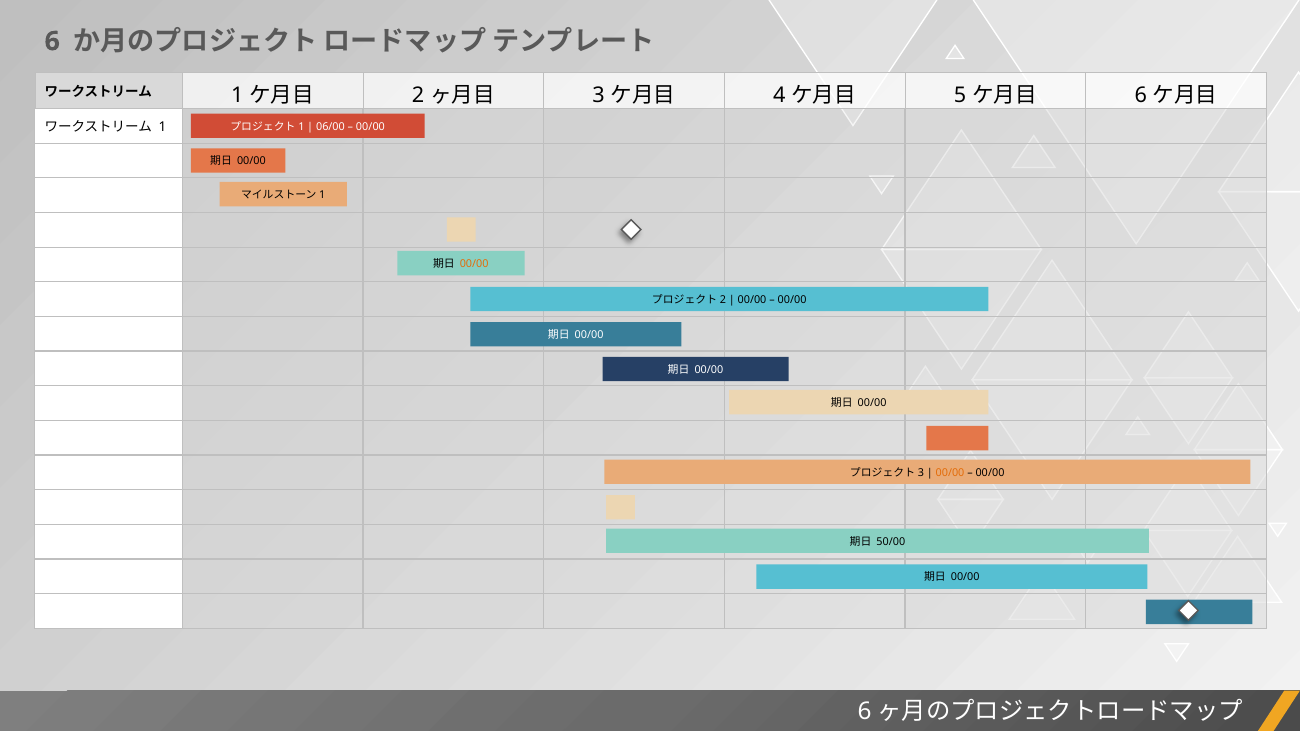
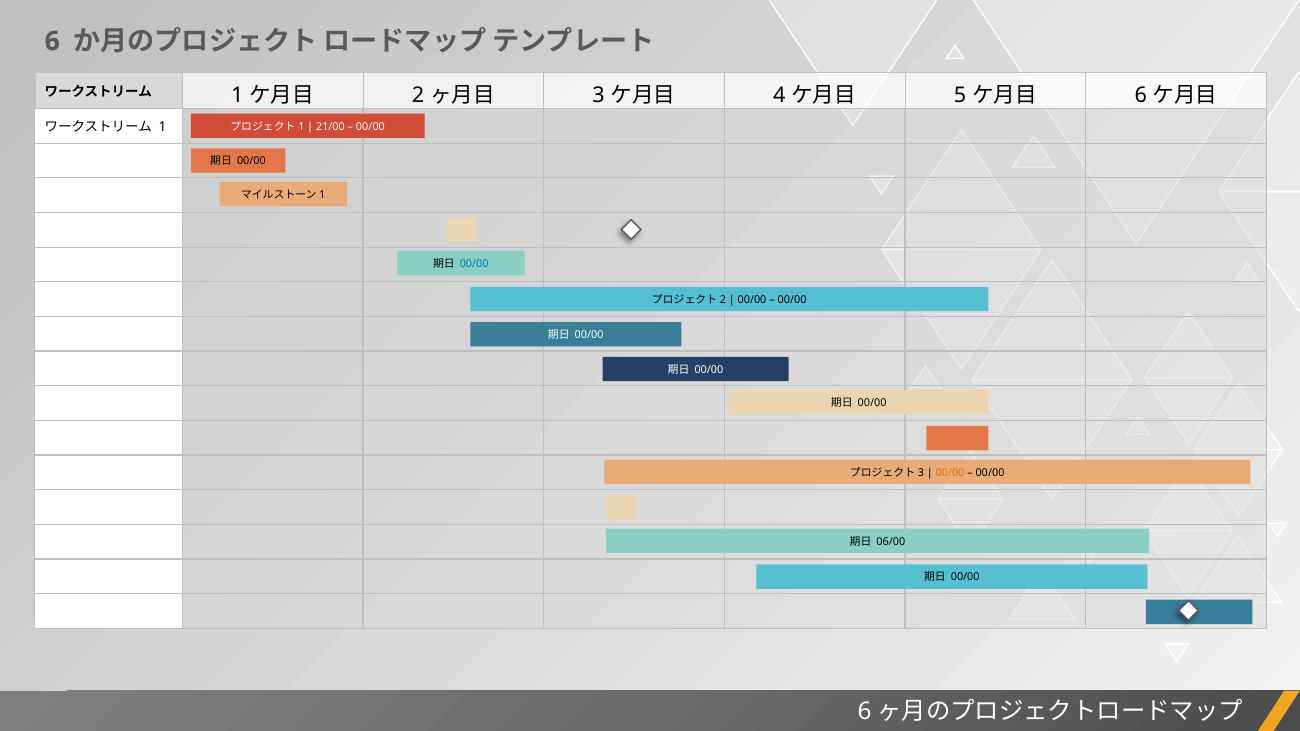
06/00: 06/00 -> 21/00 (330, 127)
00/00 colour: orange -> blue (474, 264)
50/00: 50/00 -> 06/00 (891, 542)
